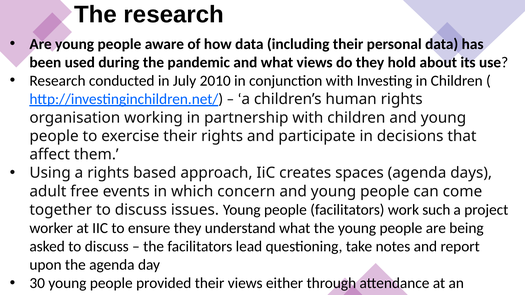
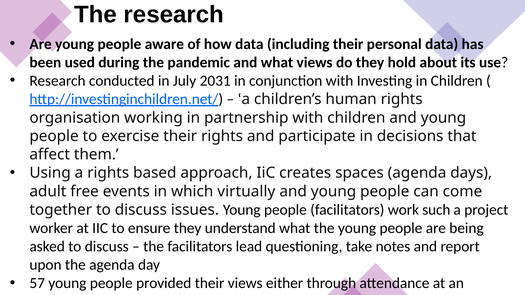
2010: 2010 -> 2031 (215, 81)
concern: concern -> virtually (246, 191)
30: 30 -> 57 (37, 283)
